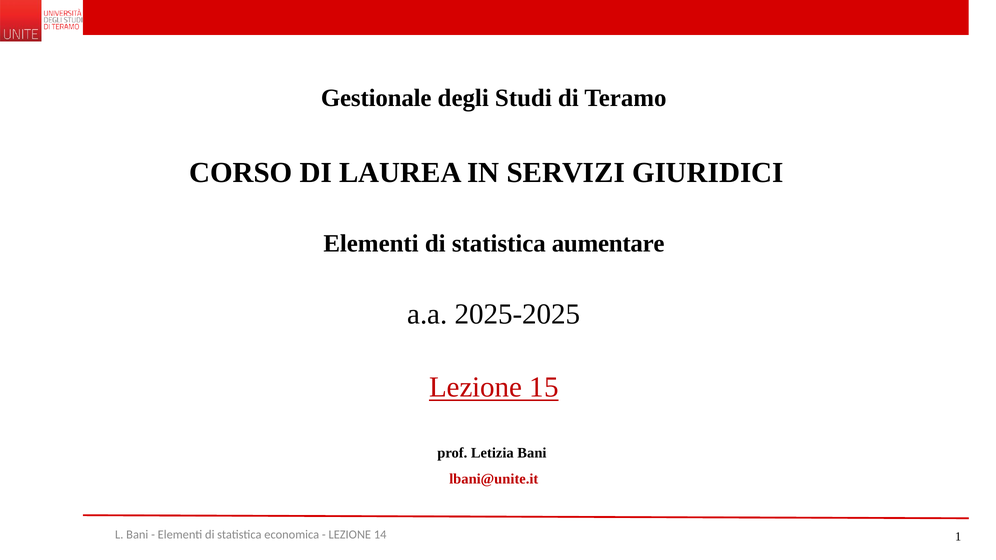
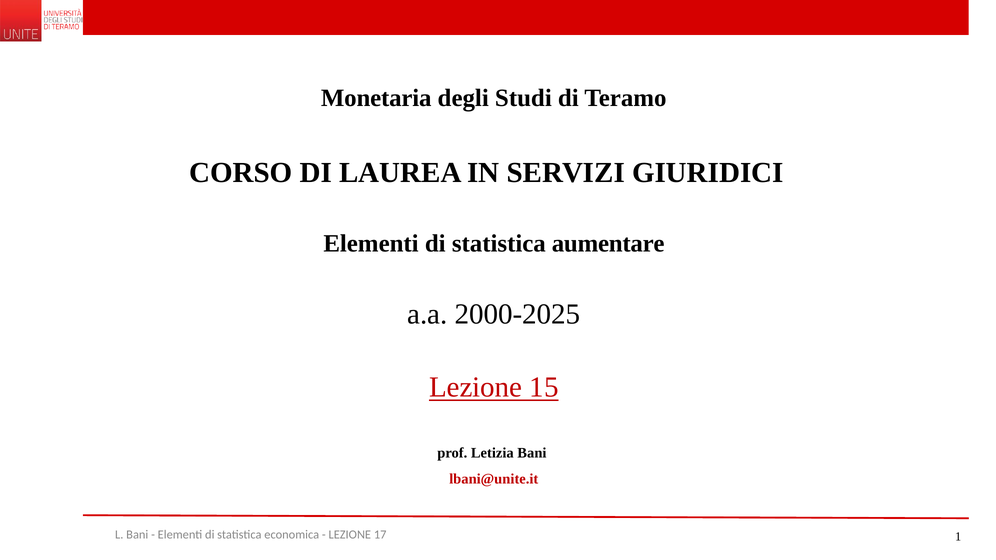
Gestionale: Gestionale -> Monetaria (376, 98)
2025-2025: 2025-2025 -> 2000-2025 (517, 314)
14: 14 -> 17 (380, 535)
